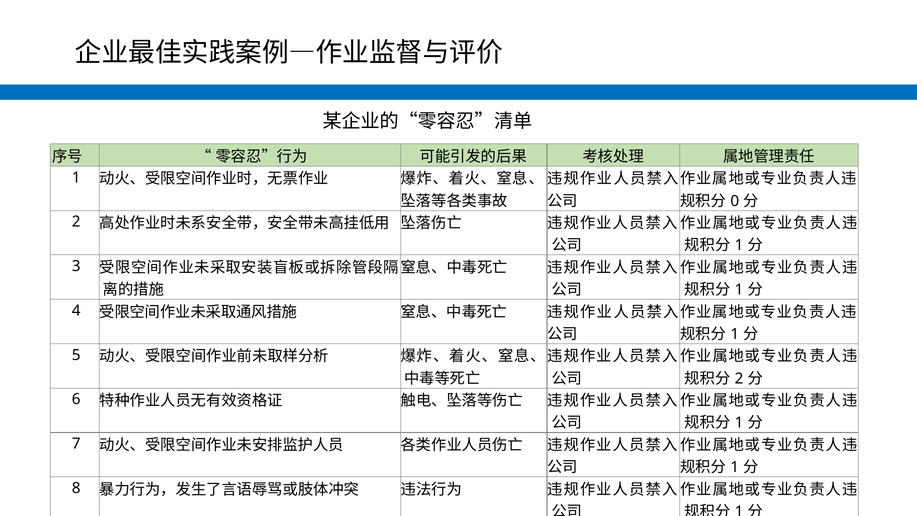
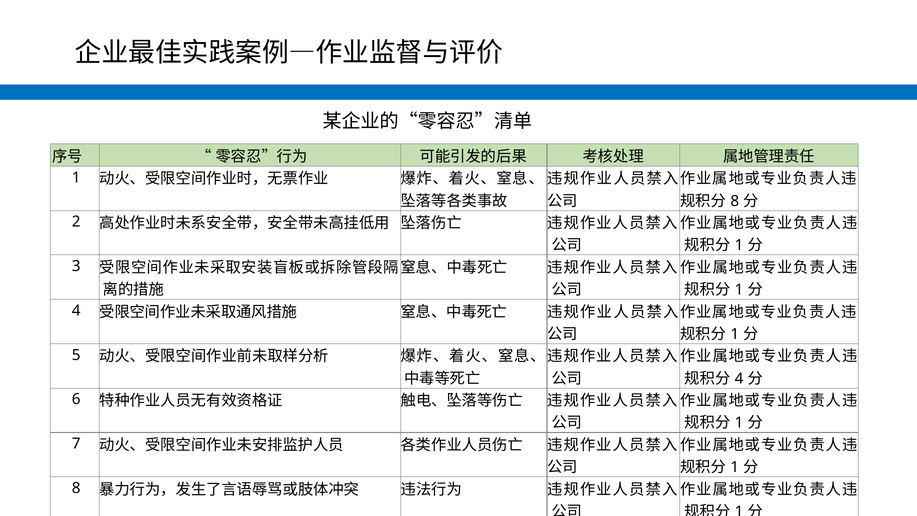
0: 0 -> 8 (735, 201)
2: 2 -> 4 (739, 378)
